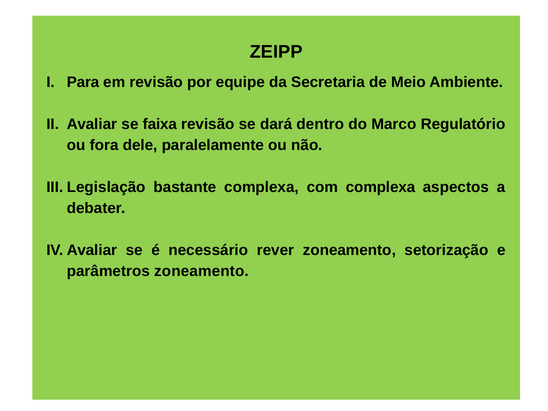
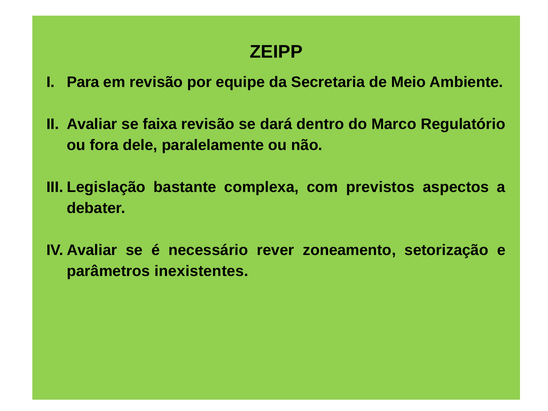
com complexa: complexa -> previstos (380, 187)
parâmetros zoneamento: zoneamento -> inexistentes (201, 271)
